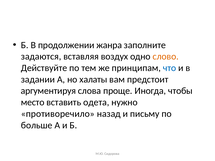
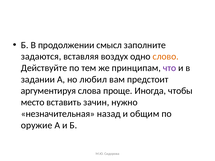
жанра: жанра -> смысл (109, 45)
что colour: blue -> purple (170, 68)
халаты: халаты -> любил (93, 80)
одета: одета -> зачин (96, 102)
противоречило: противоречило -> незначительная (58, 114)
письму: письму -> общим (145, 114)
больше: больше -> оружие (37, 125)
